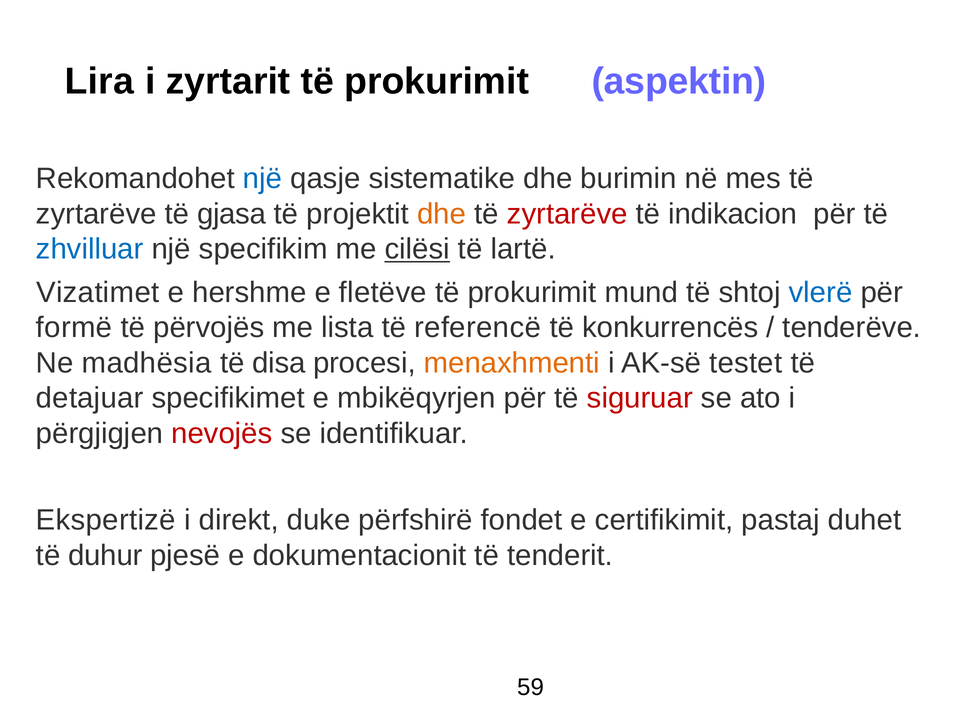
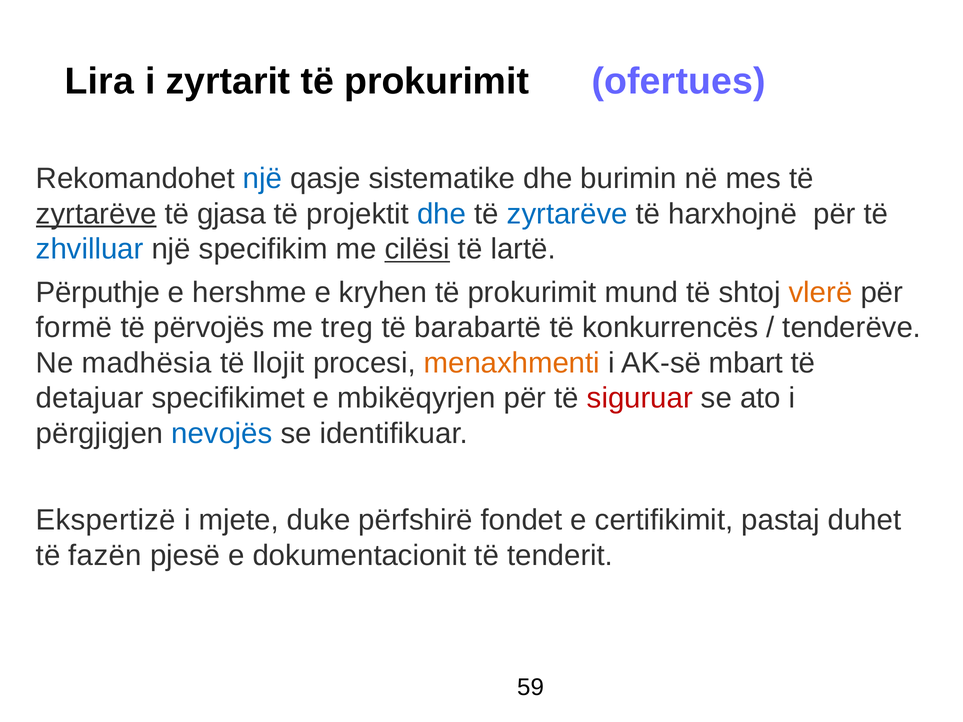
aspektin: aspektin -> ofertues (679, 82)
zyrtarëve underline: none -> present (96, 214)
dhe colour: orange -> blue (442, 214)
zyrtarëve colour: red -> blue (567, 214)
indikacion: indikacion -> harxhojnë (733, 214)
Vizatimet: Vizatimet -> Përputhje (98, 293)
fletëve: fletëve -> kryhen (383, 293)
vlerë colour: blue -> orange (821, 293)
lista: lista -> treg (347, 328)
referencë: referencë -> barabartë (478, 328)
disa: disa -> llojit (279, 363)
testet: testet -> mbart (746, 363)
nevojës colour: red -> blue (222, 434)
direkt: direkt -> mjete (239, 520)
duhur: duhur -> fazën (105, 556)
